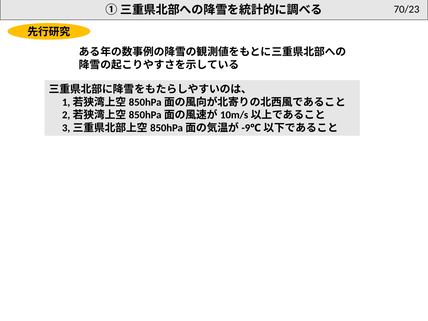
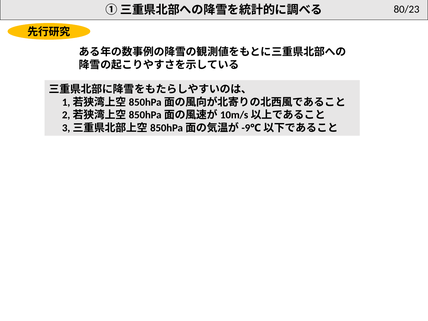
70/23: 70/23 -> 80/23 (407, 9)
